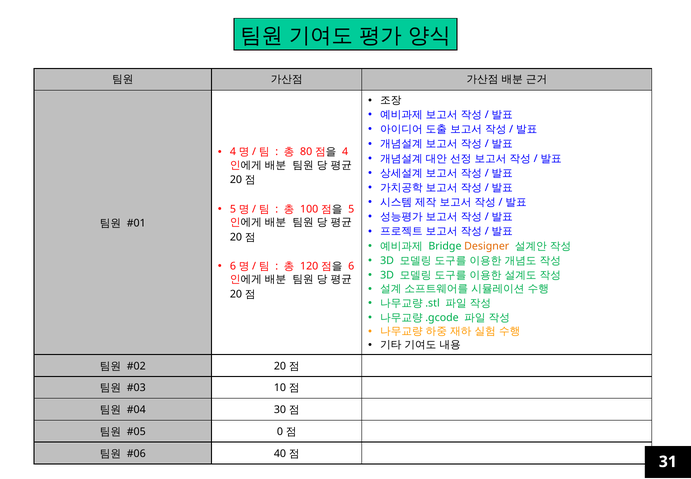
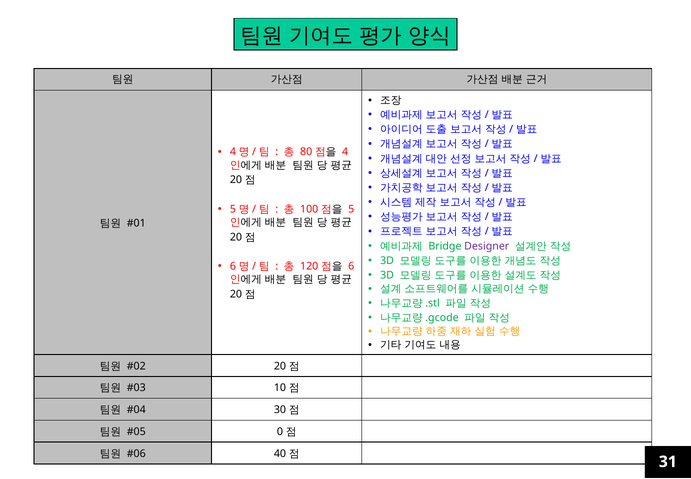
Designer colour: orange -> purple (487, 246)
